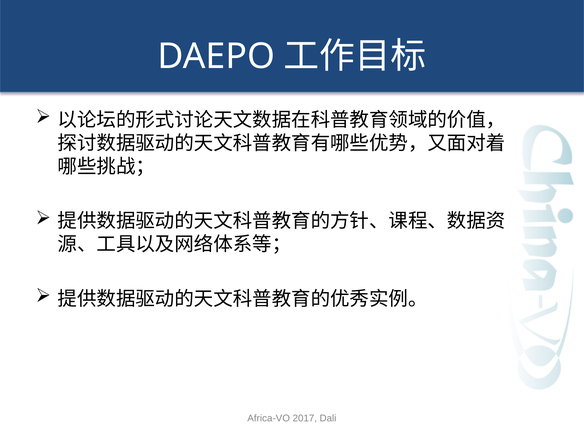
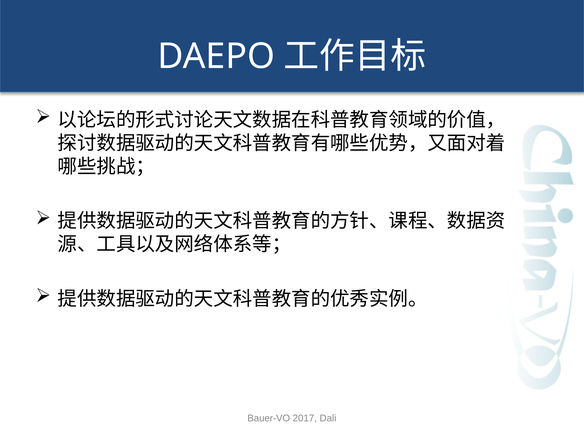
Africa-VO: Africa-VO -> Bauer-VO (269, 418)
